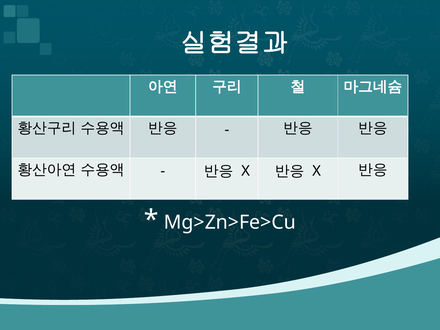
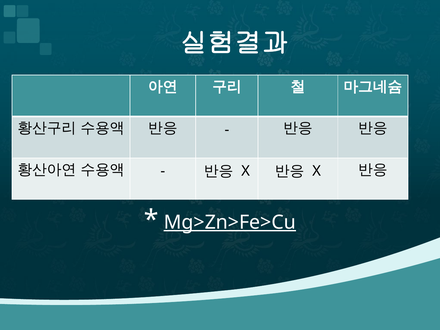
Mg>Zn>Fe>Cu underline: none -> present (230, 222)
